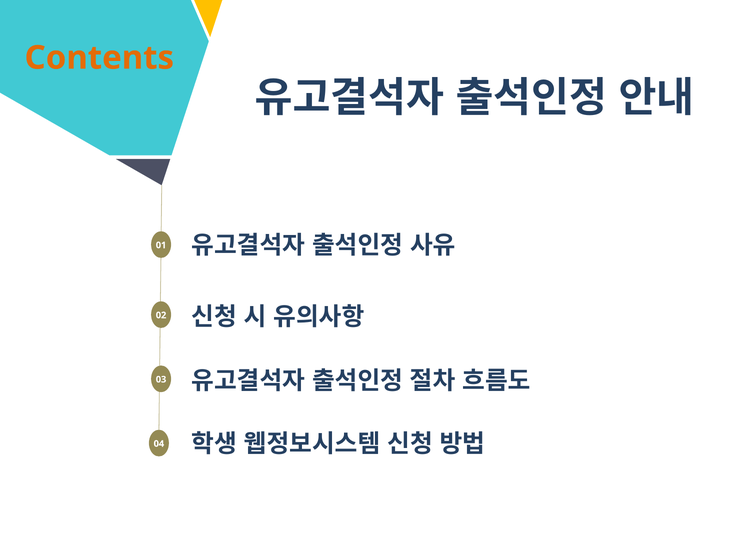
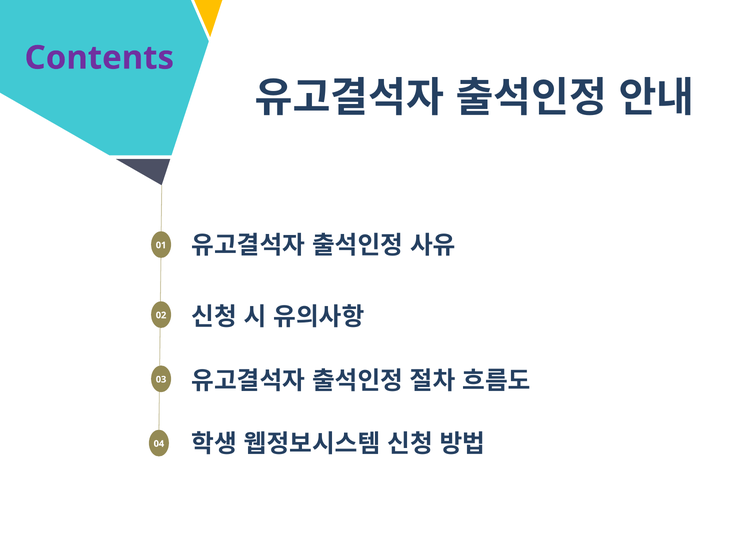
Contents colour: orange -> purple (99, 58)
